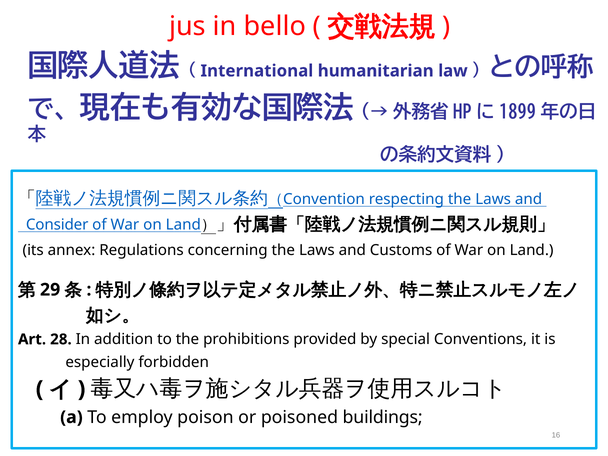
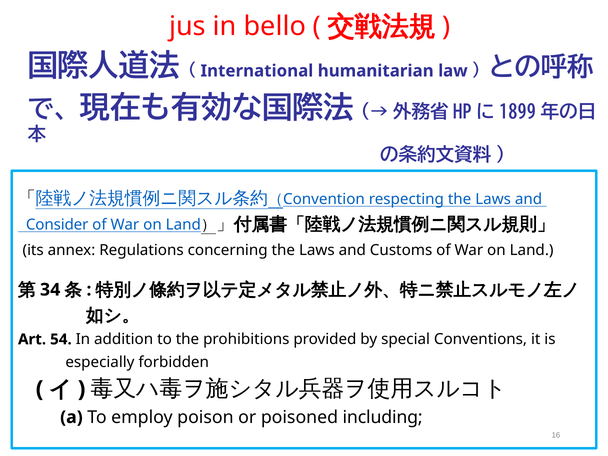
29: 29 -> 34 (50, 290)
28: 28 -> 54 (61, 339)
buildings: buildings -> including (383, 417)
